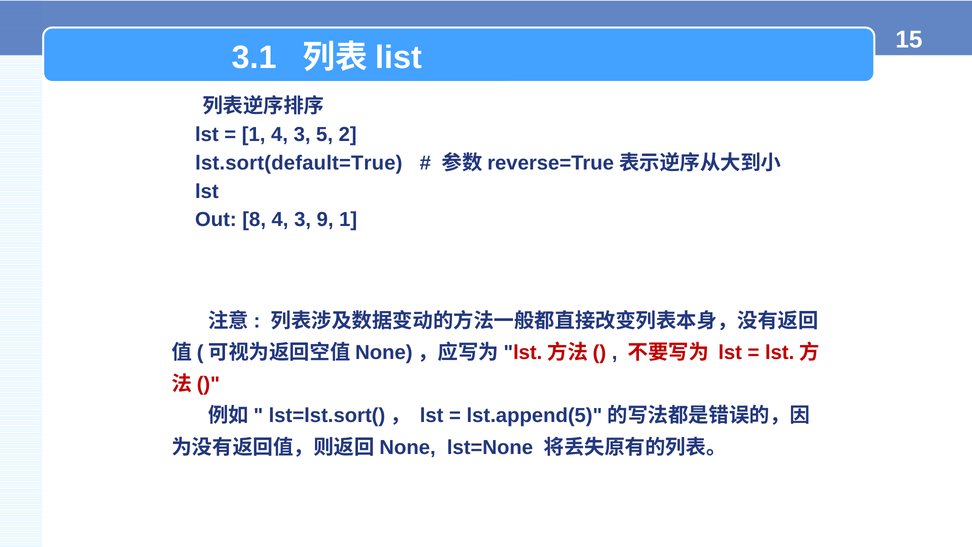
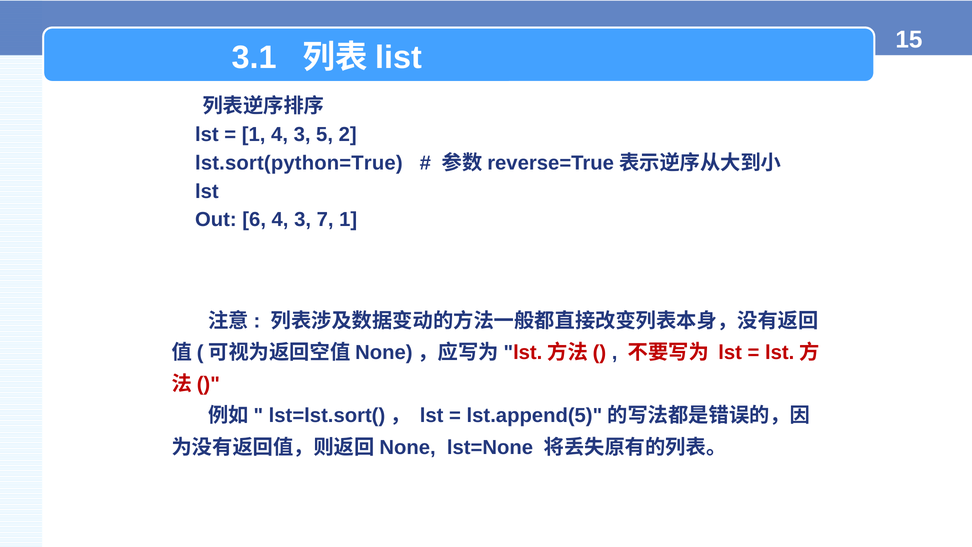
lst.sort(default=True: lst.sort(default=True -> lst.sort(python=True (299, 163)
8: 8 -> 6 (254, 220)
9: 9 -> 7 (325, 220)
